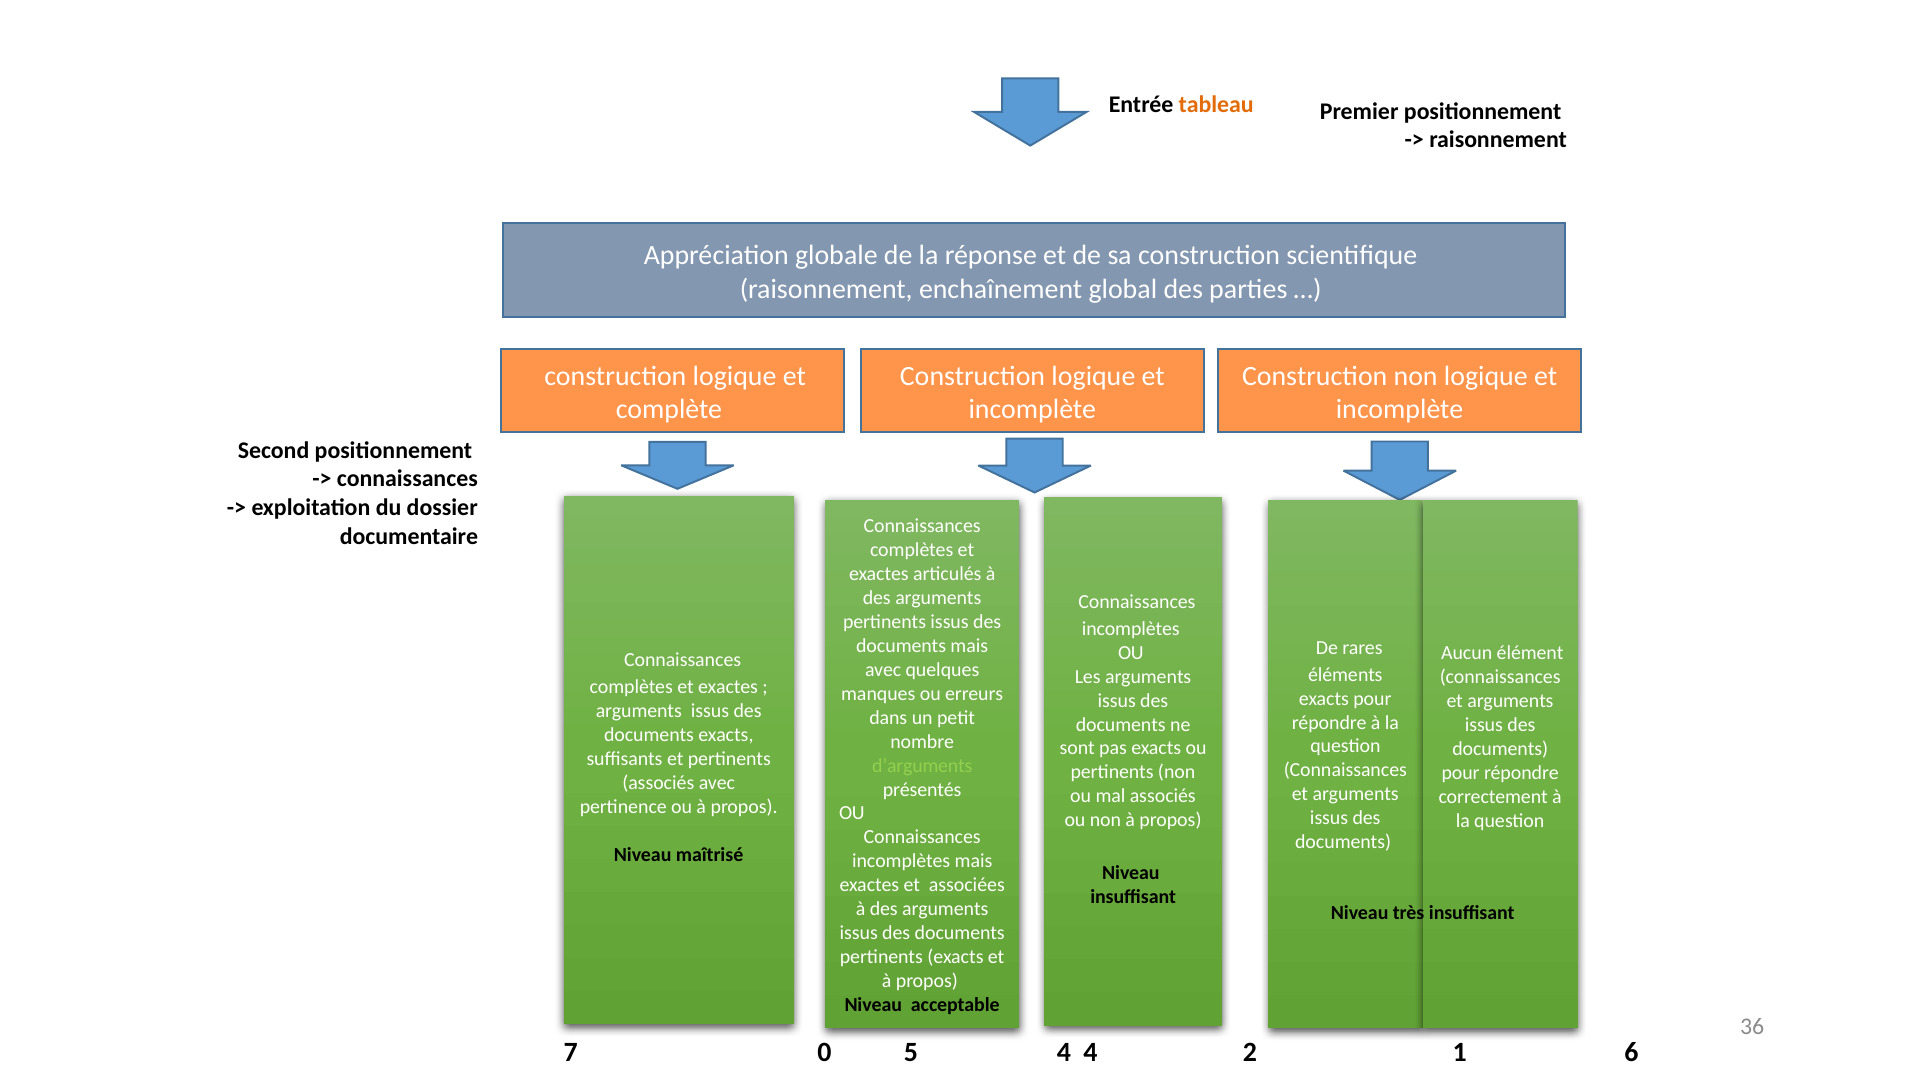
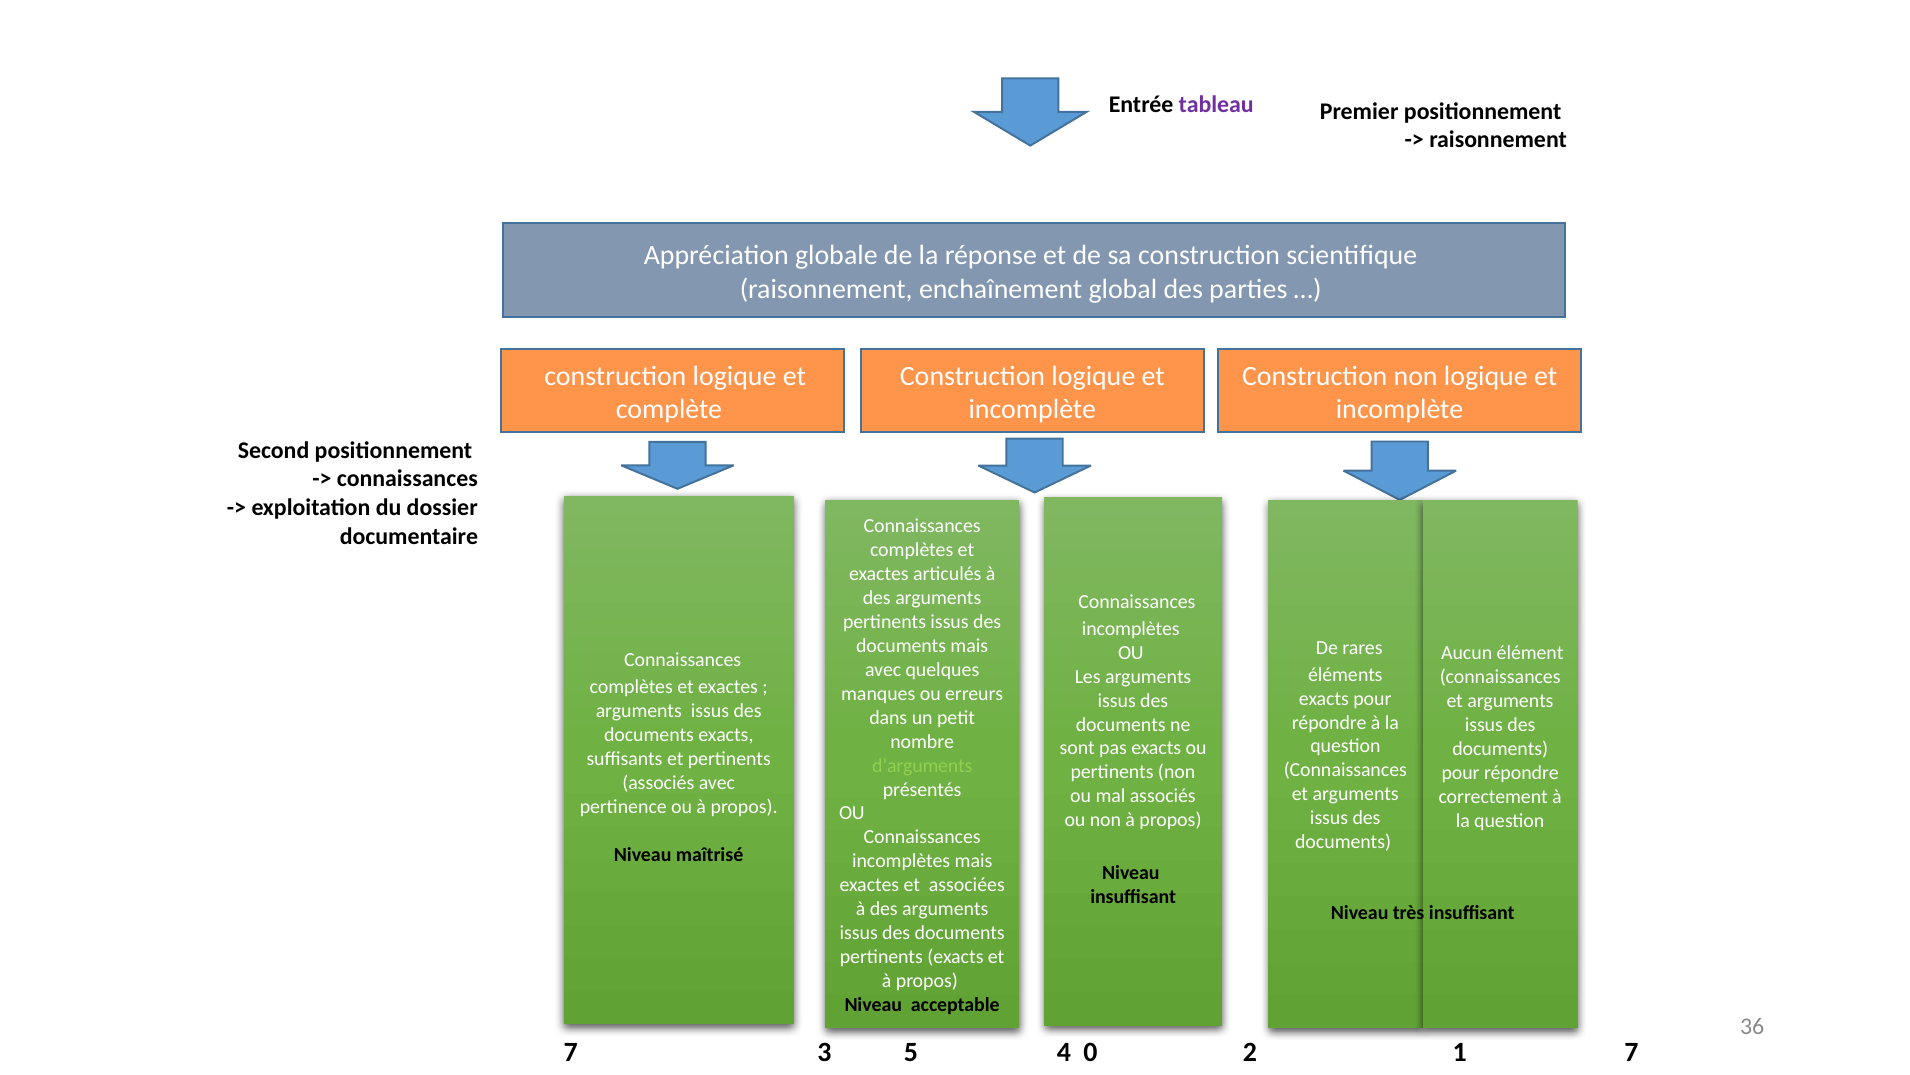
tableau colour: orange -> purple (1216, 104)
0: 0 -> 3 (824, 1052)
4 4: 4 -> 0 (1091, 1052)
1 6: 6 -> 7 (1631, 1052)
